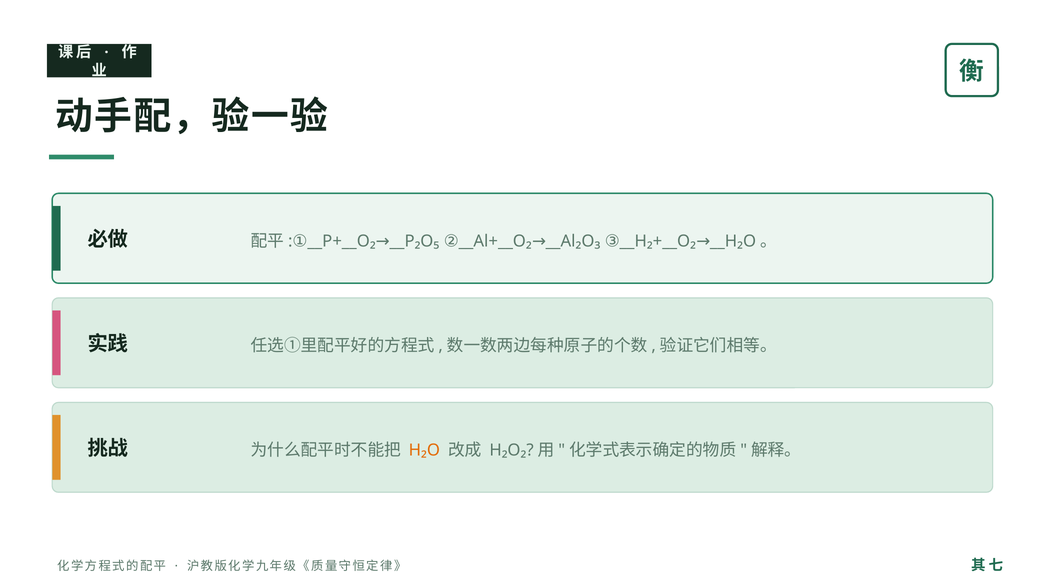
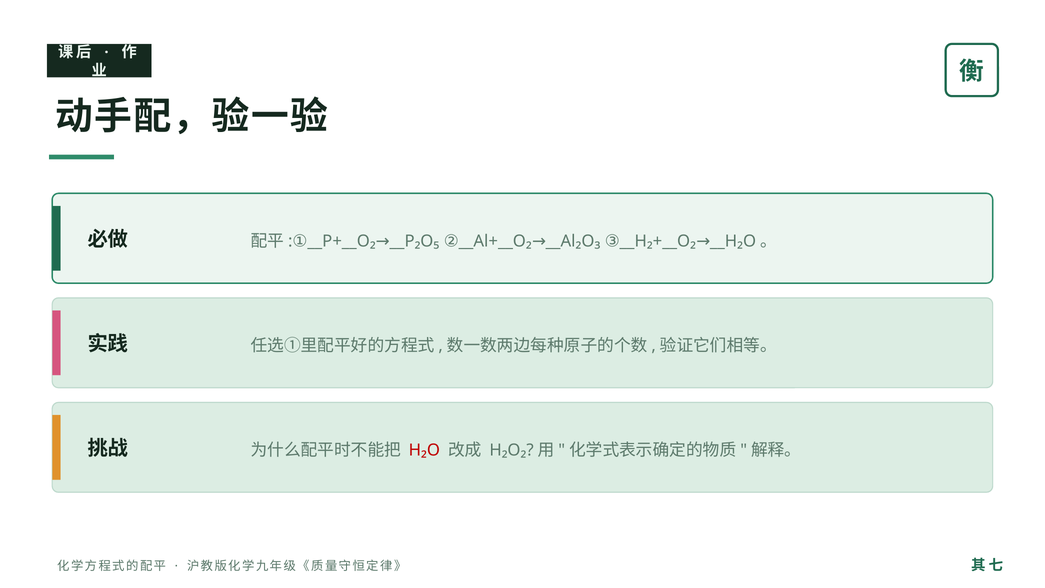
H₂O colour: orange -> red (424, 450)
